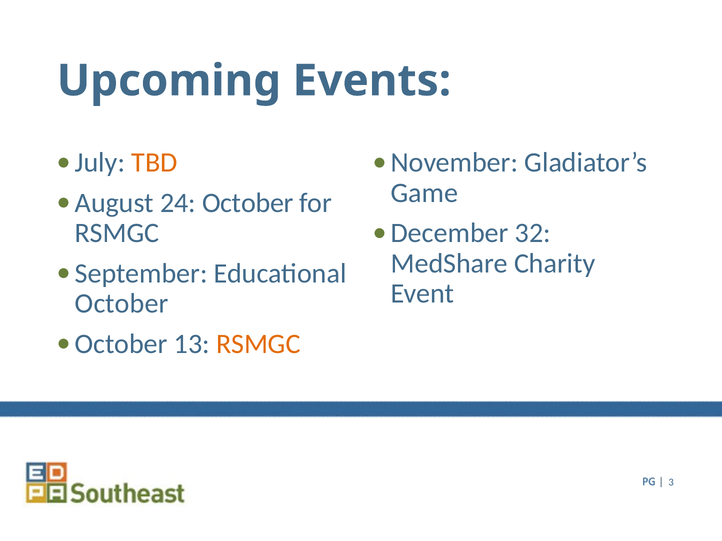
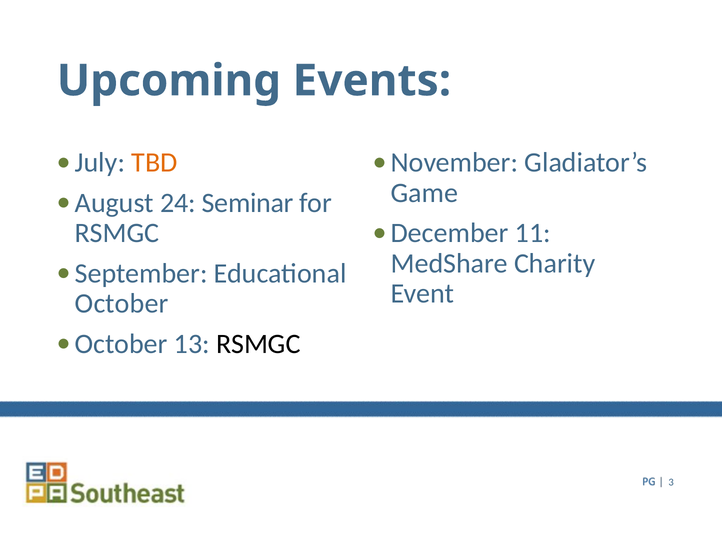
24 October: October -> Seminar (248, 203)
32: 32 -> 11 (533, 233)
RSMGC colour: orange -> black (258, 344)
